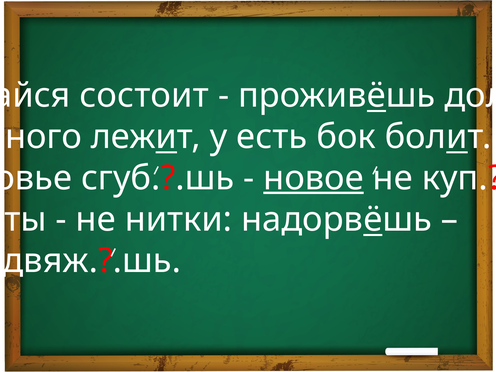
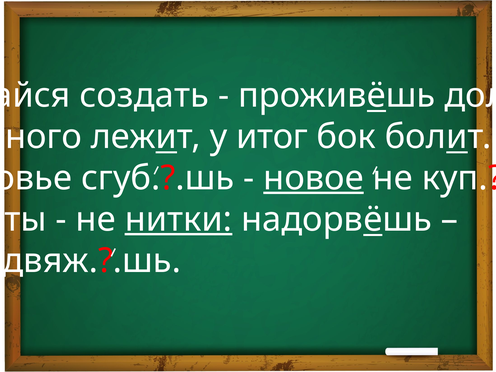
состоит: состоит -> создать (144, 95)
есть: есть -> итог (272, 137)
нитки underline: none -> present (178, 219)
